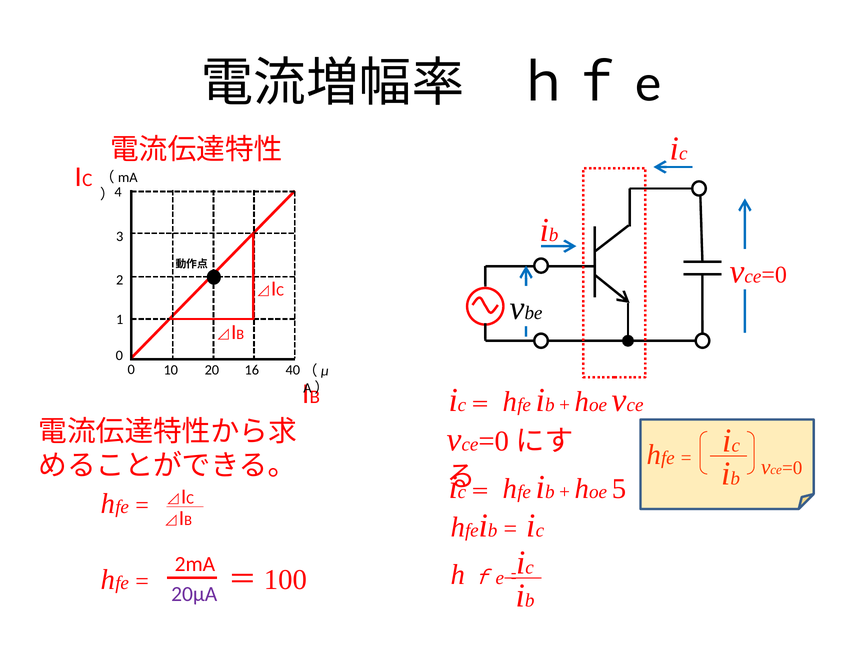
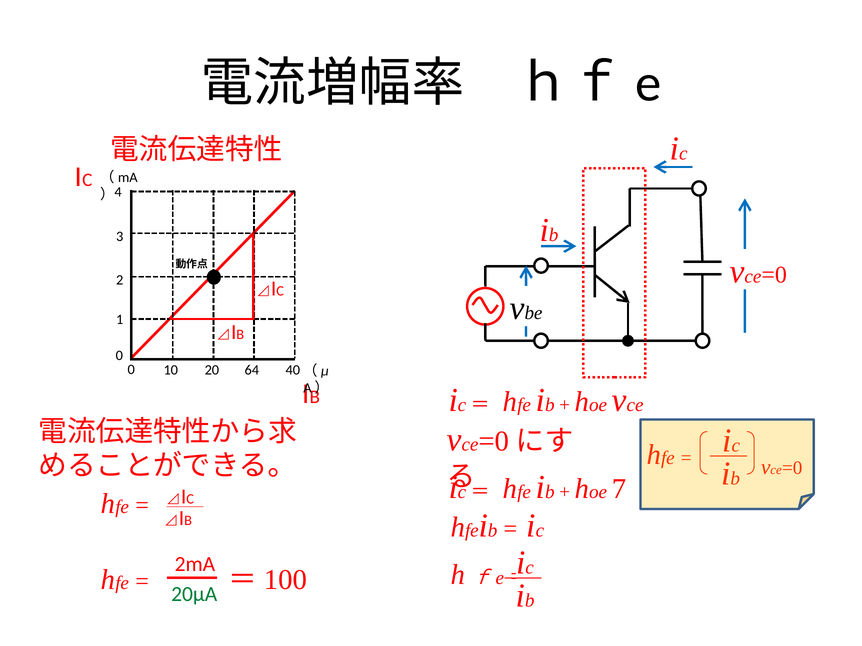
16: 16 -> 64 (252, 370)
5: 5 -> 7 (619, 489)
20μA colour: purple -> green (194, 594)
